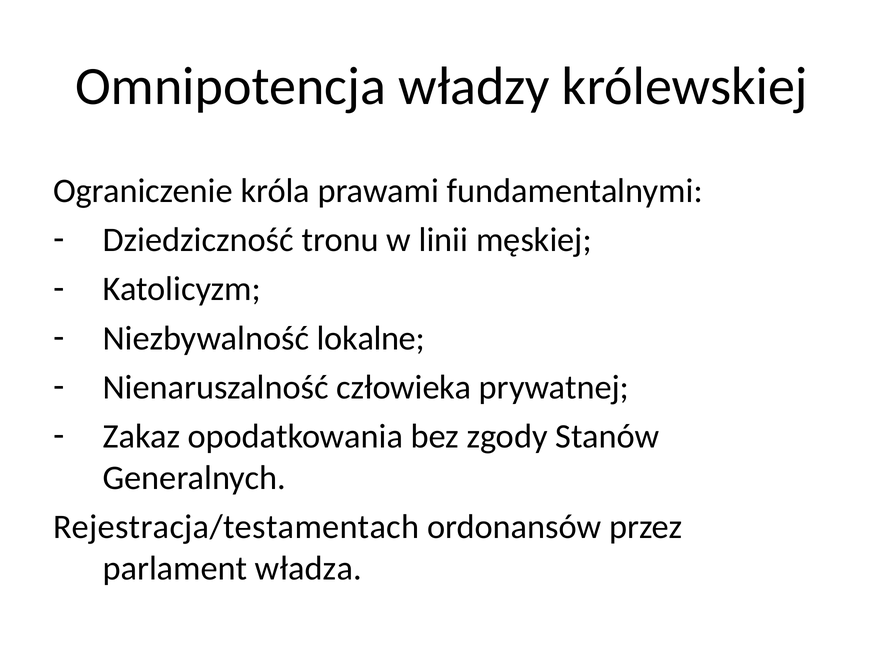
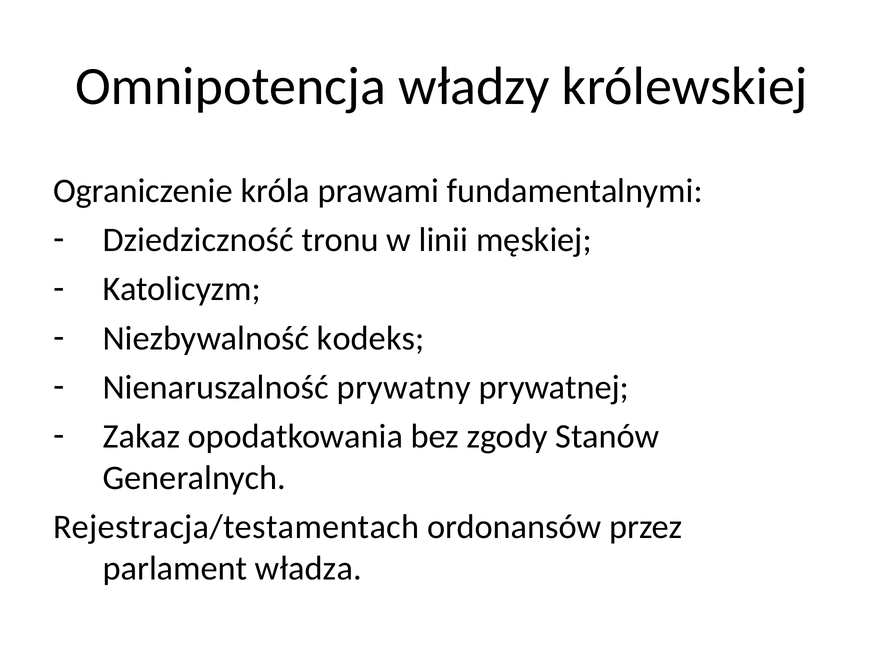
lokalne: lokalne -> kodeks (371, 338)
człowieka: człowieka -> prywatny (404, 387)
